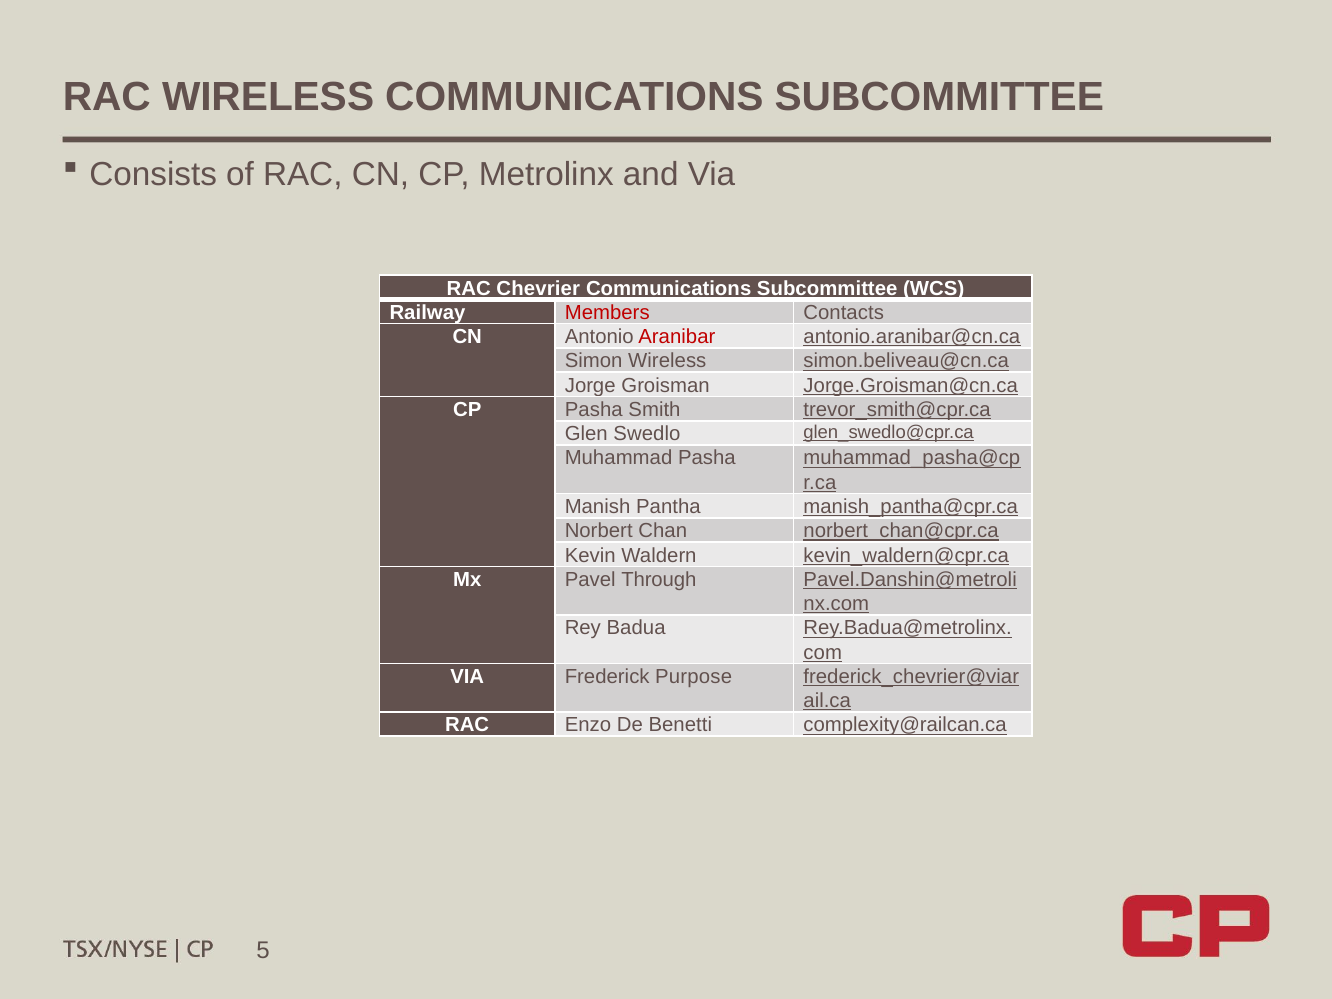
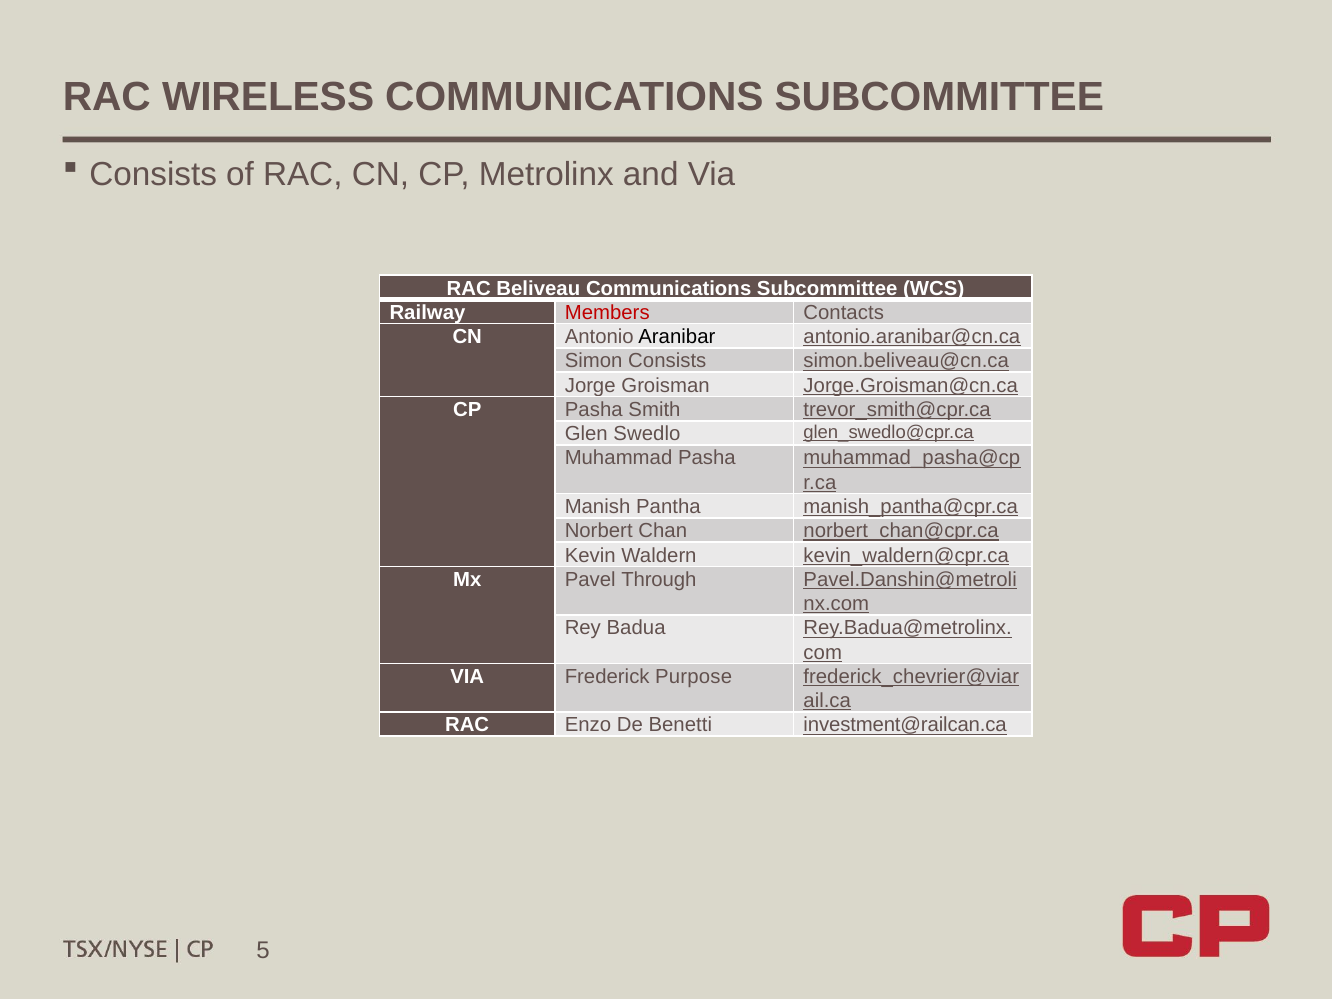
Chevrier: Chevrier -> Beliveau (538, 288)
Aranibar colour: red -> black (677, 337)
Simon Wireless: Wireless -> Consists (667, 361)
complexity@railcan.ca: complexity@railcan.ca -> investment@railcan.ca (905, 725)
